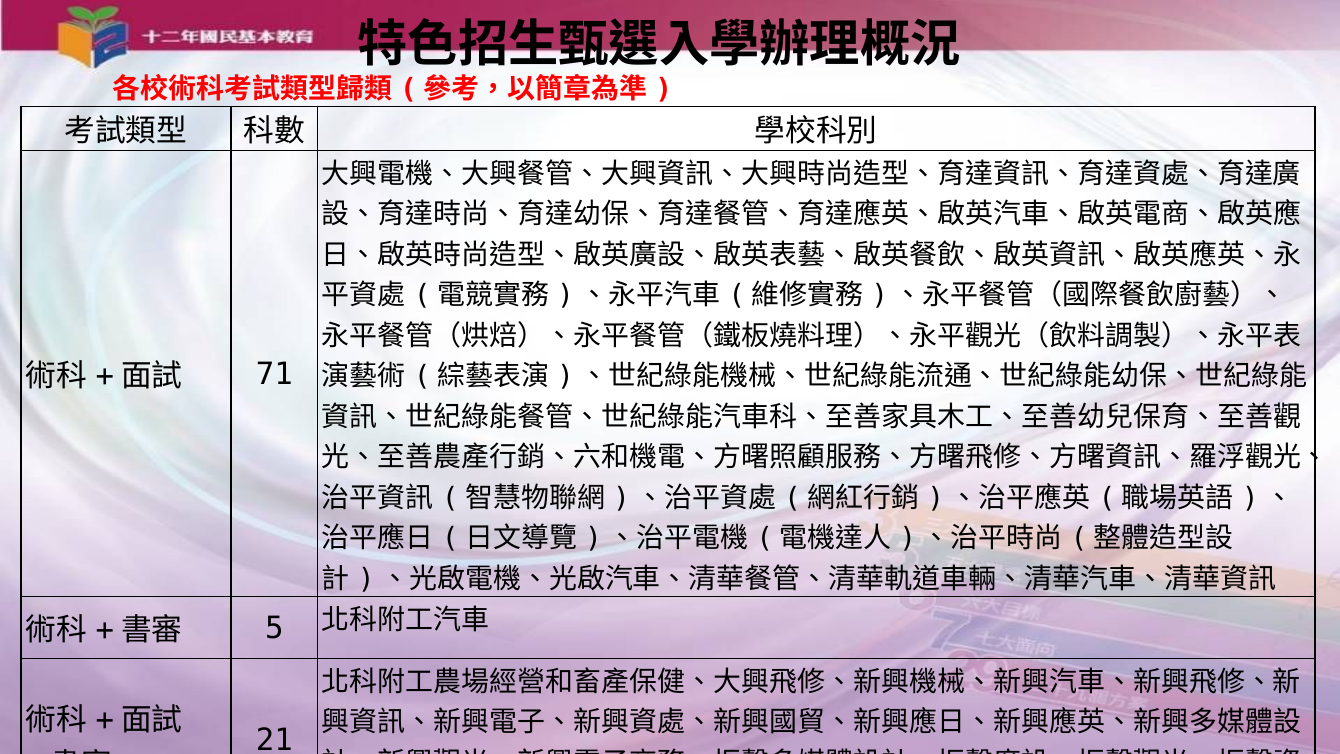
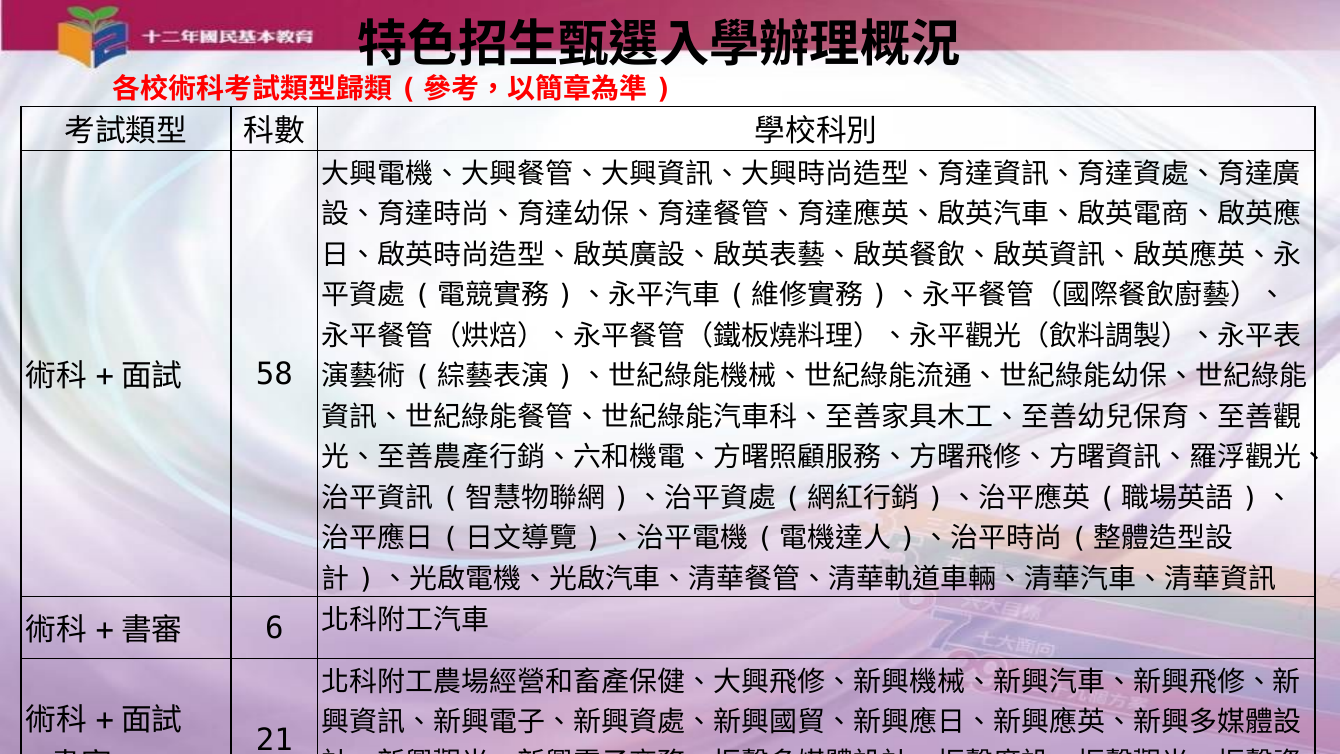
71: 71 -> 58 (274, 374)
5: 5 -> 6 (274, 628)
